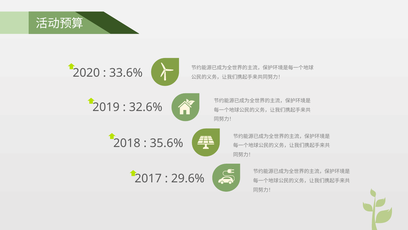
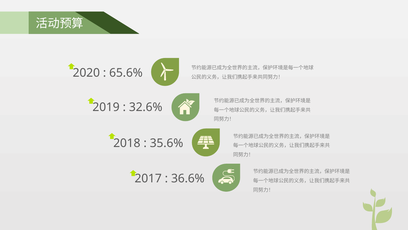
33.6%: 33.6% -> 65.6% (126, 73)
29.6%: 29.6% -> 36.6% (188, 178)
